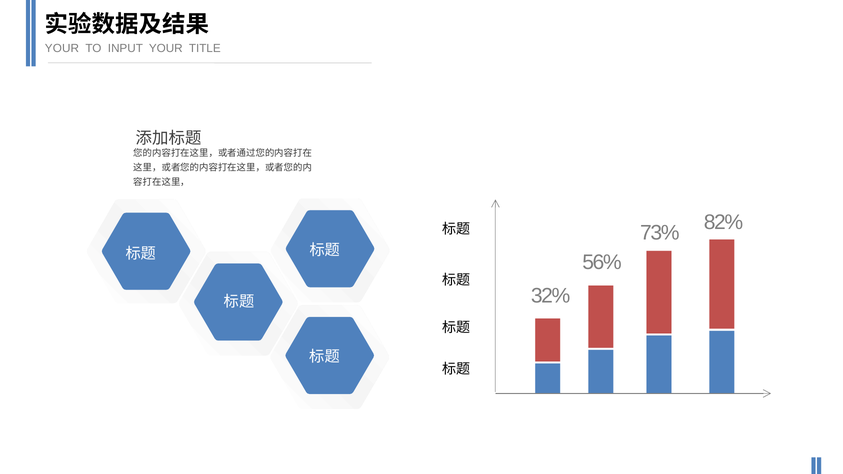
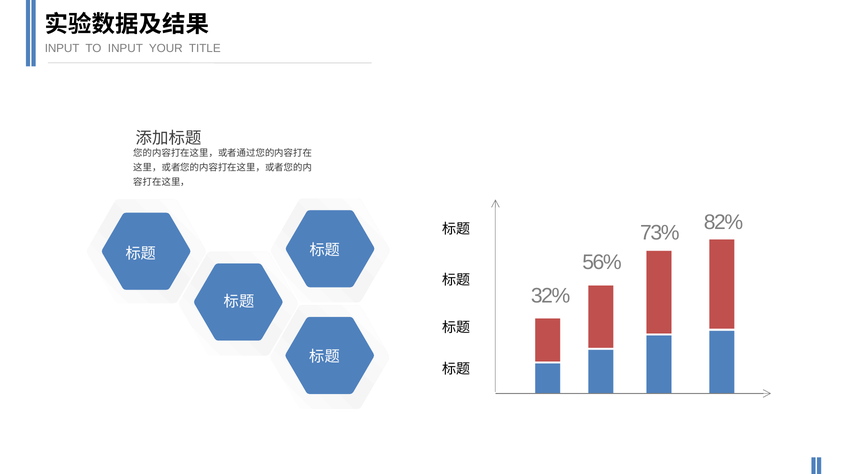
YOUR: YOUR -> INPUT (62, 48)
